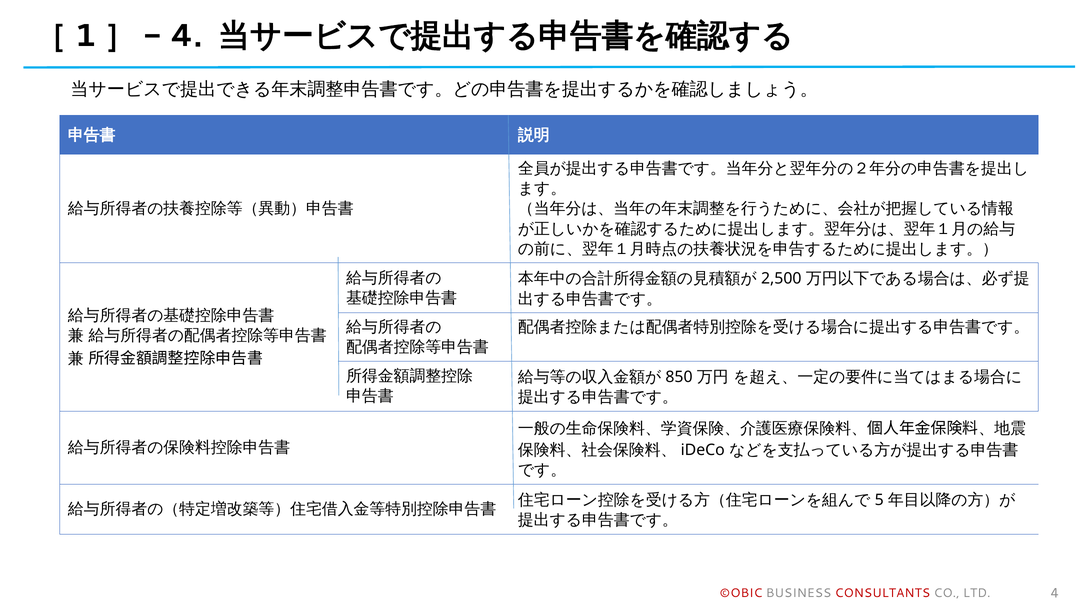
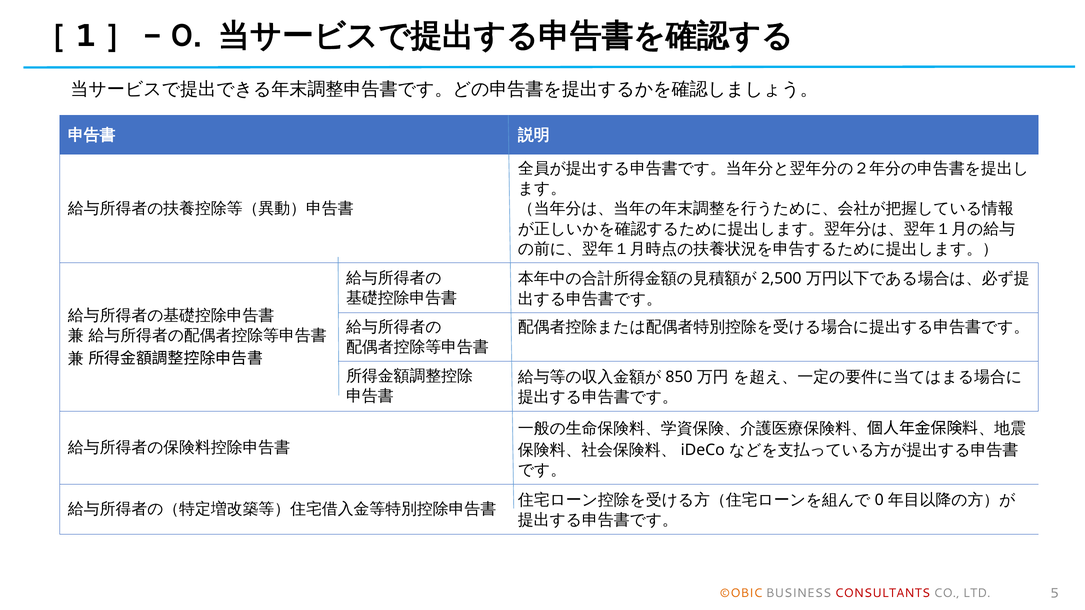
［1］- 4: 4 -> 0 (186, 36)
5: 5 -> 0 (879, 500)
©OBIC colour: red -> orange (741, 593)
LTD 4: 4 -> 5 (1055, 594)
